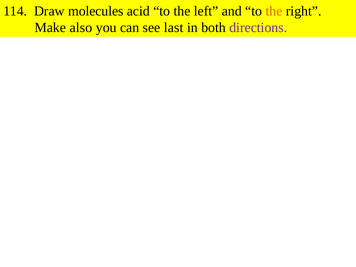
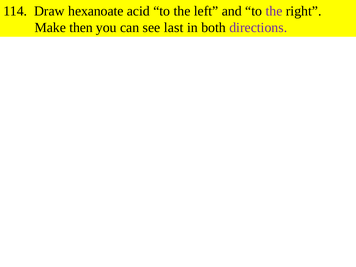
molecules: molecules -> hexanoate (96, 11)
the colour: orange -> purple (274, 11)
also: also -> then (81, 28)
